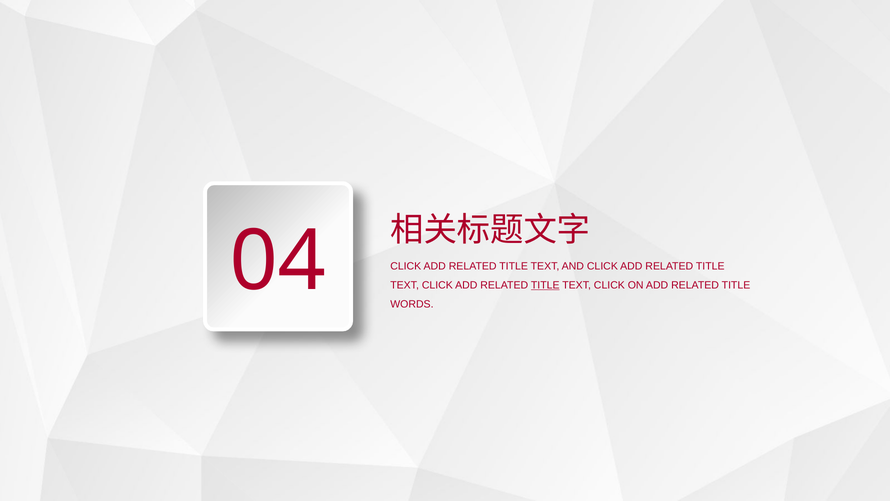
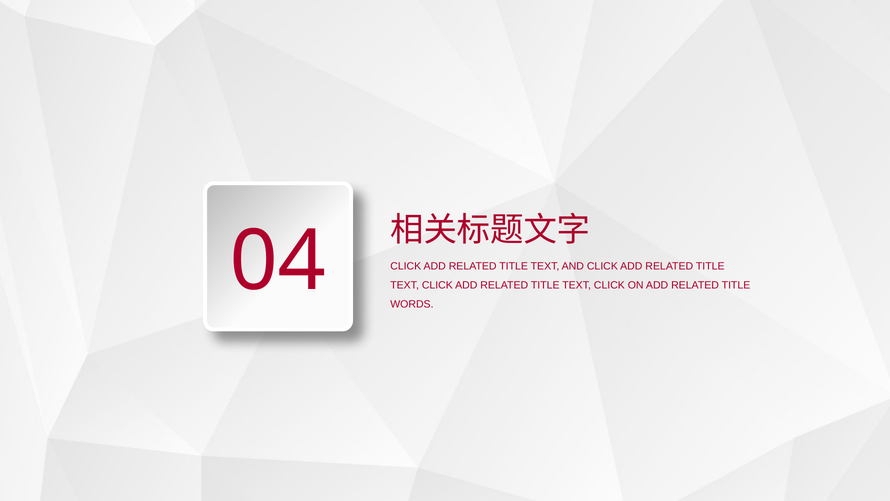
TITLE underline: present -> none (545, 285)
